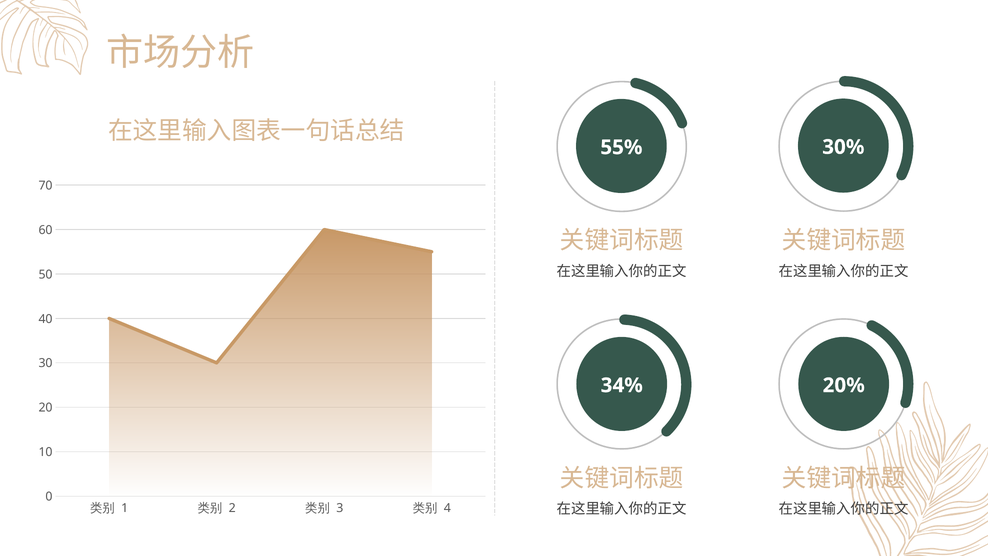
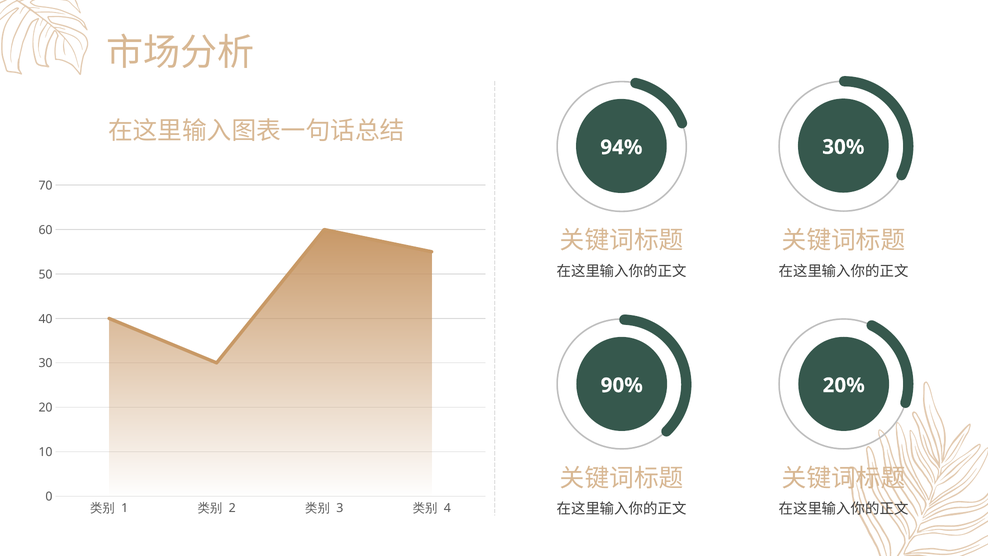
55%: 55% -> 94% (621, 147)
34%: 34% -> 90% (622, 385)
